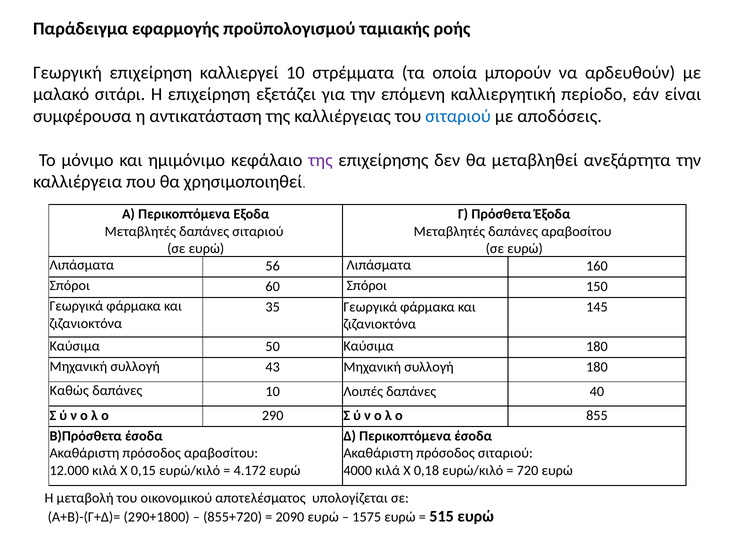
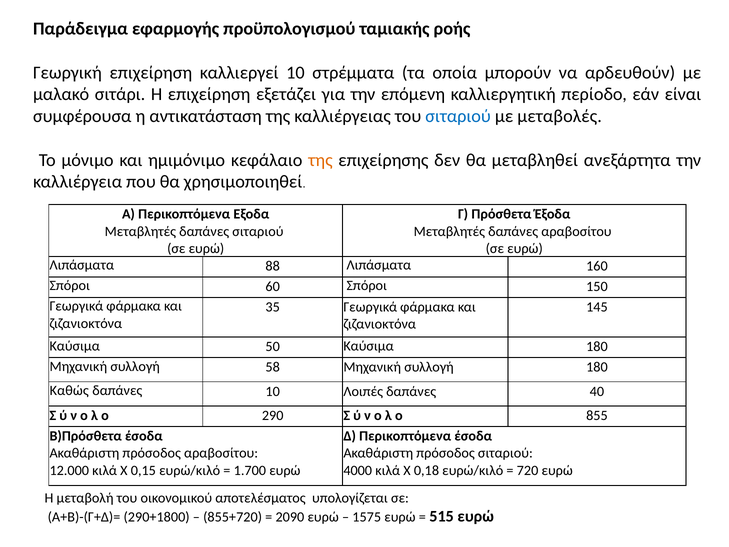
αποδόσεις: αποδόσεις -> μεταβολές (560, 116)
της colour: purple -> orange (320, 160)
56: 56 -> 88 (273, 266)
43: 43 -> 58 (273, 367)
4.172: 4.172 -> 1.700 (250, 470)
